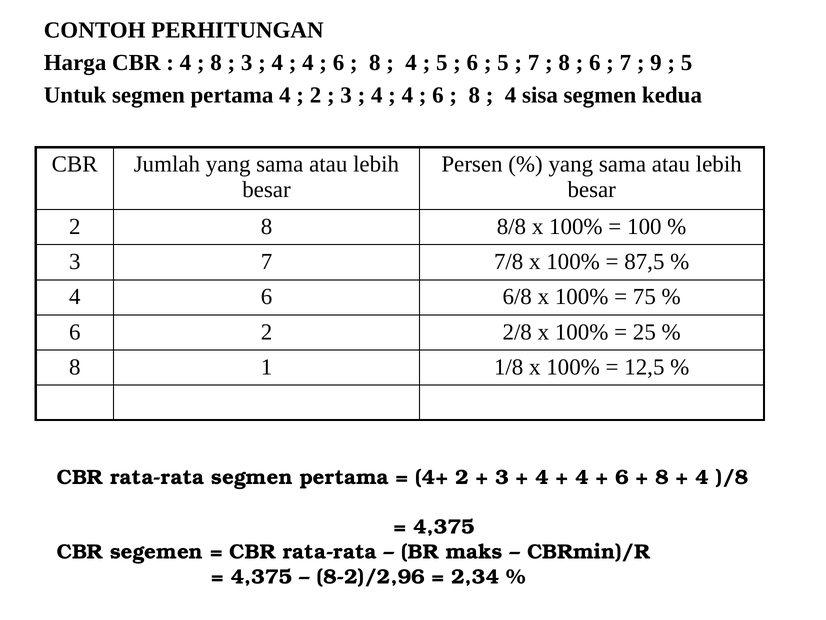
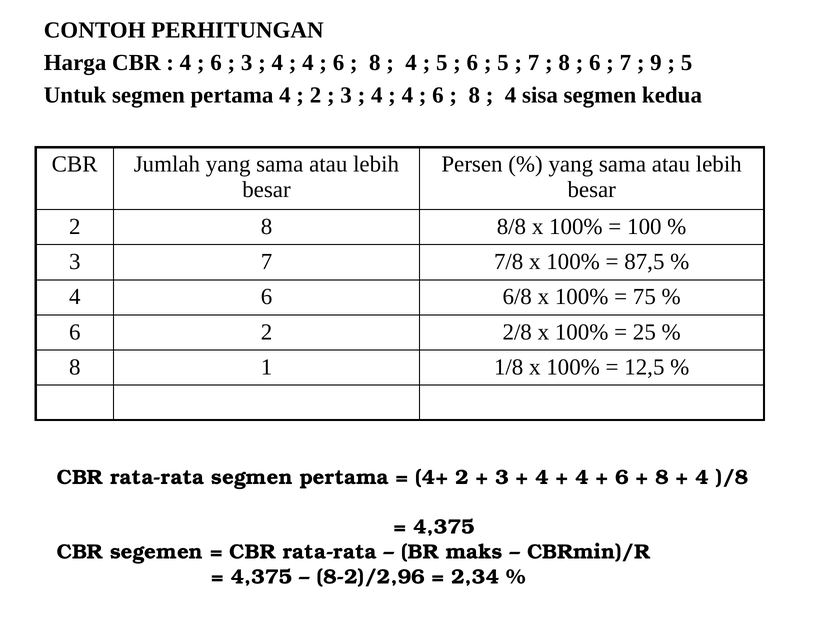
8: 8 -> 6 (216, 63)
